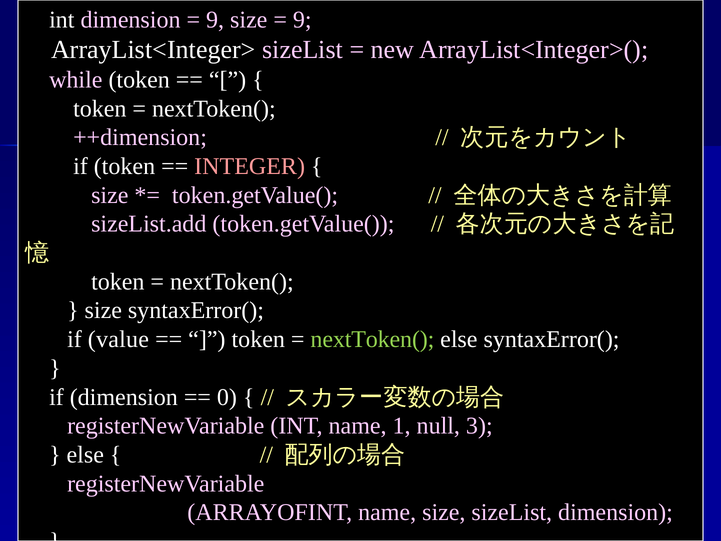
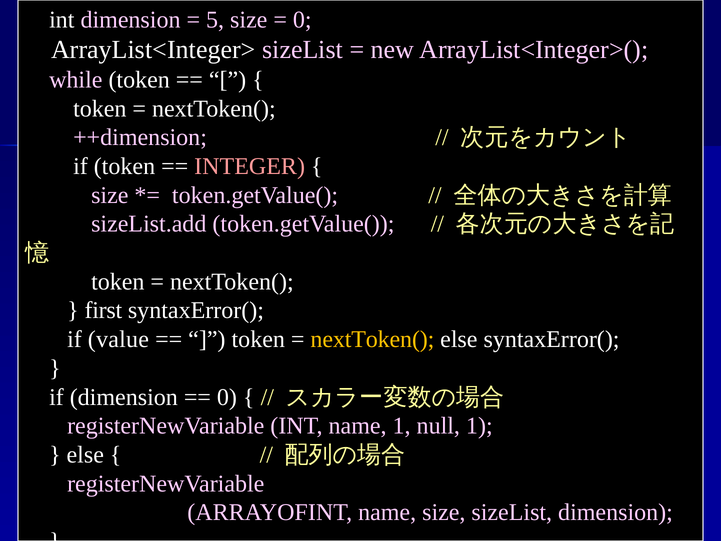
9: 9 -> 5 (215, 20)
9: 9 -> 0 (302, 20)
size: size -> first (103, 310)
nextToken( colour: light green -> yellow (372, 339)
null 3: 3 -> 1 (479, 426)
